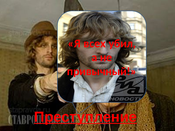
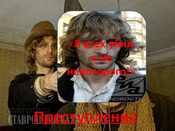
привычный: привычный -> некоторого (102, 72)
